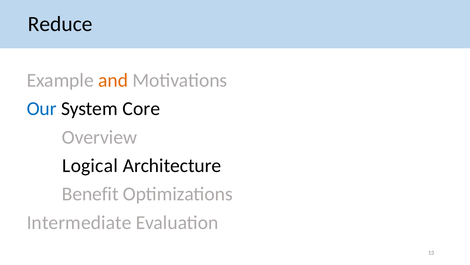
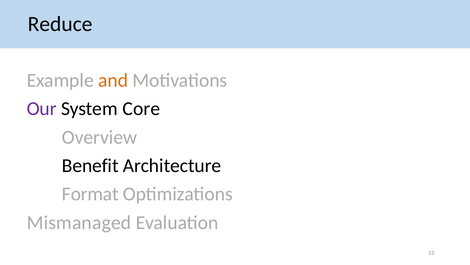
Our colour: blue -> purple (42, 109)
Logical: Logical -> Benefit (90, 165)
Benefit: Benefit -> Format (90, 194)
Intermediate: Intermediate -> Mismanaged (79, 222)
